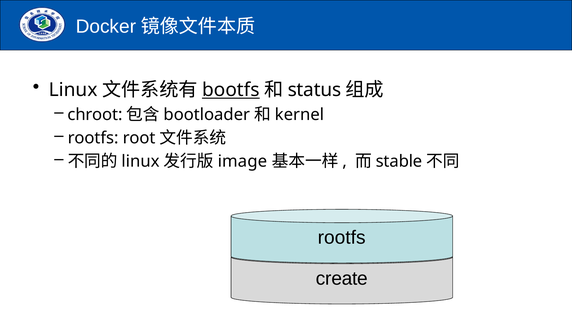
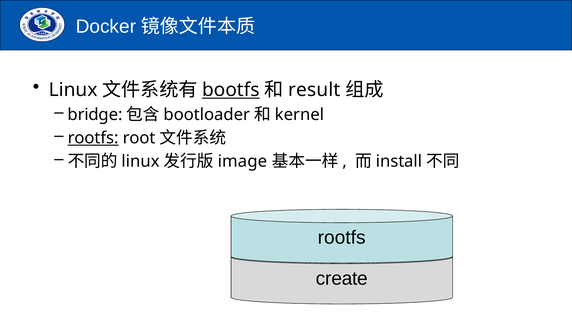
status: status -> result (314, 90)
chroot: chroot -> bridge (95, 115)
rootfs underline: none -> present (93, 138)
stable: stable -> install (399, 161)
